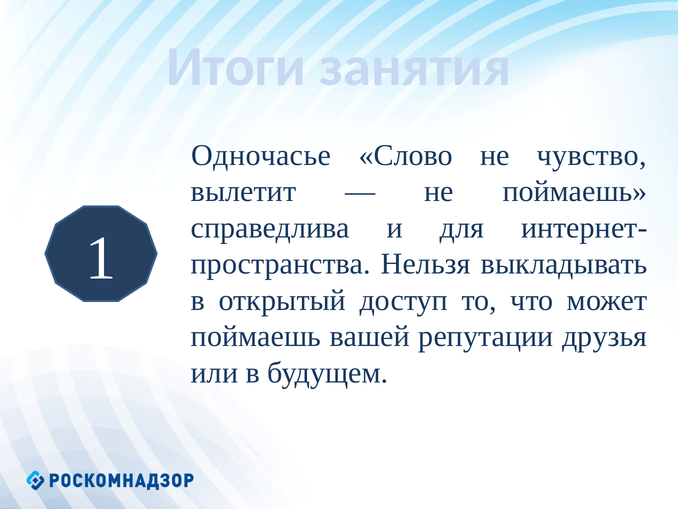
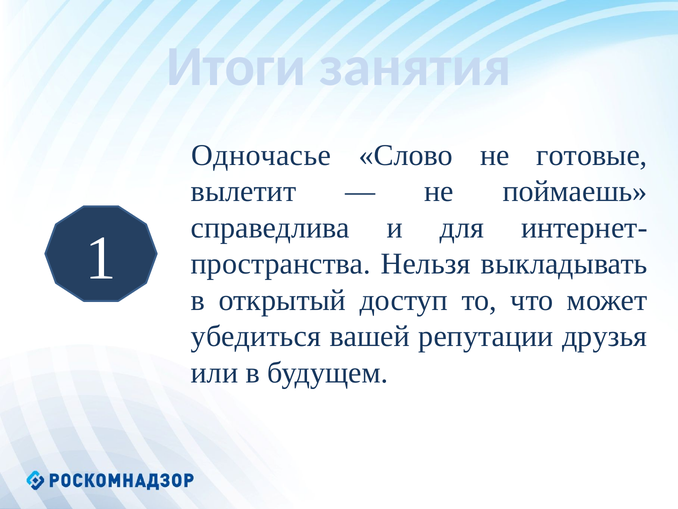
чувство: чувство -> готовые (592, 155)
поймаешь: поймаешь -> убедиться (256, 336)
